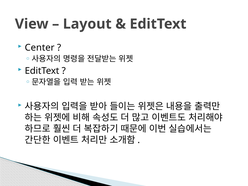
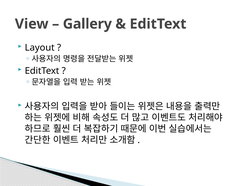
Layout: Layout -> Gallery (87, 24)
Center: Center -> Layout (40, 48)
